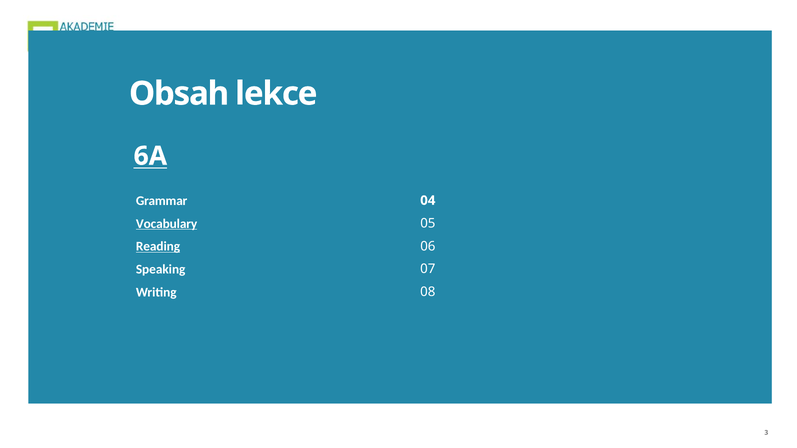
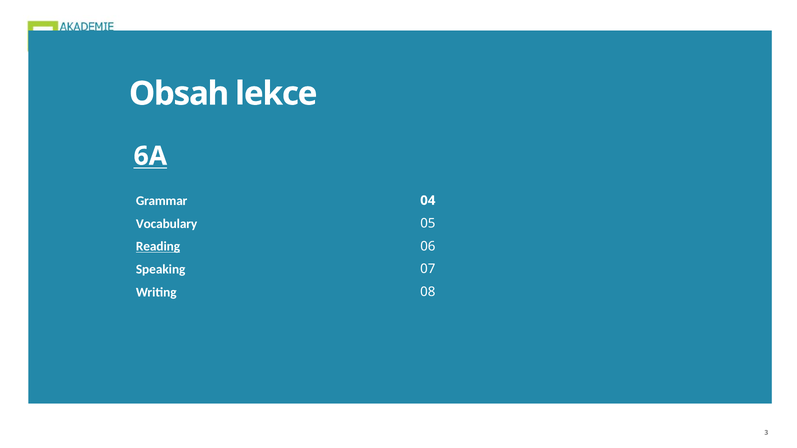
Vocabulary underline: present -> none (167, 224)
